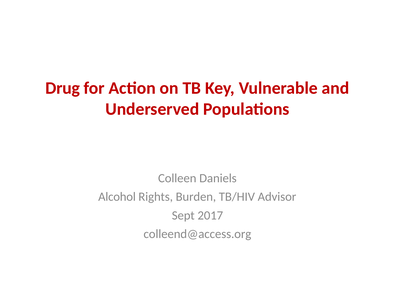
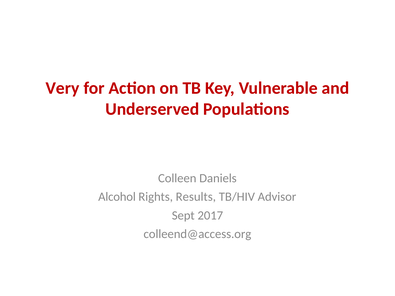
Drug: Drug -> Very (63, 88)
Burden: Burden -> Results (196, 197)
